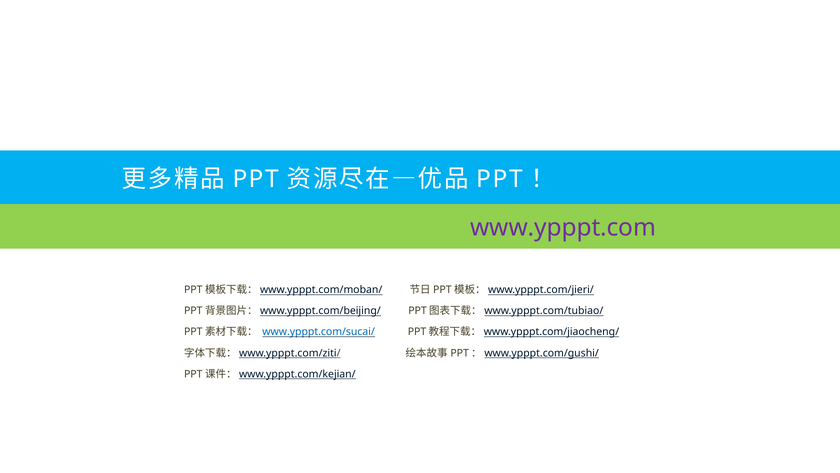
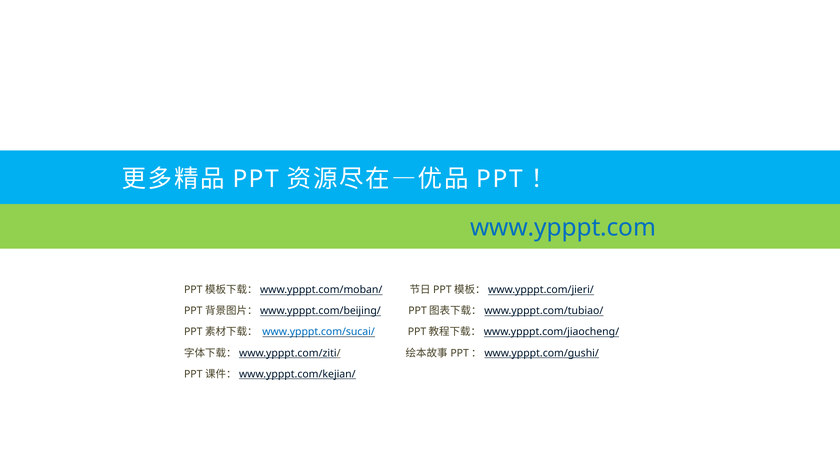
www.ypppt.com colour: purple -> blue (563, 228)
